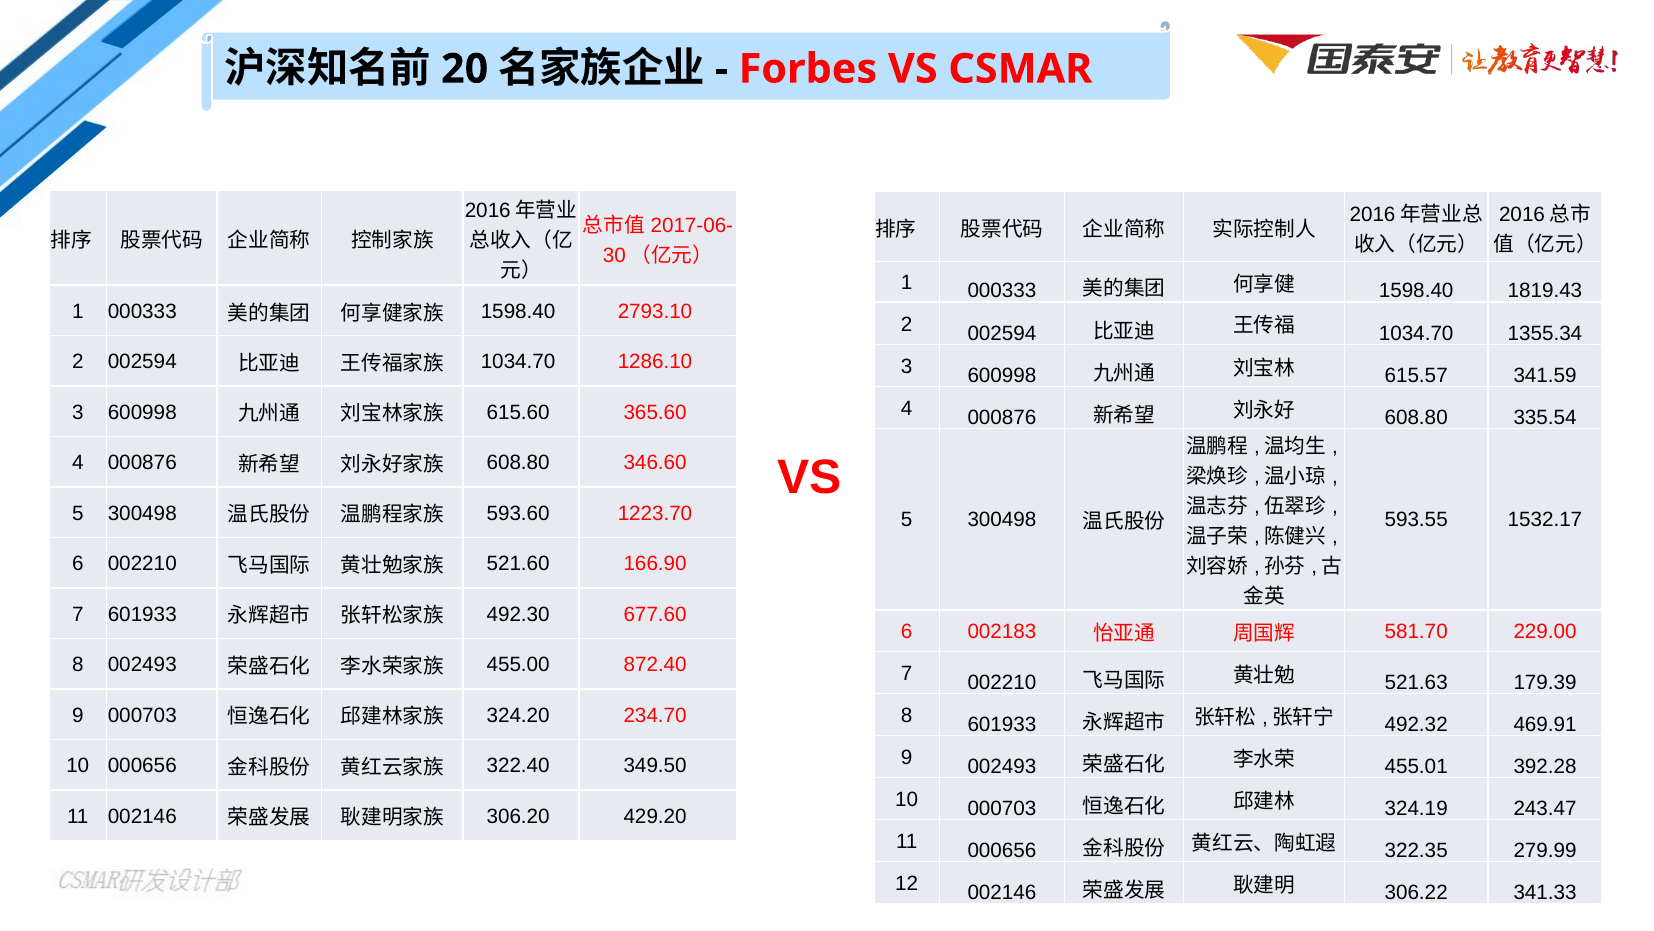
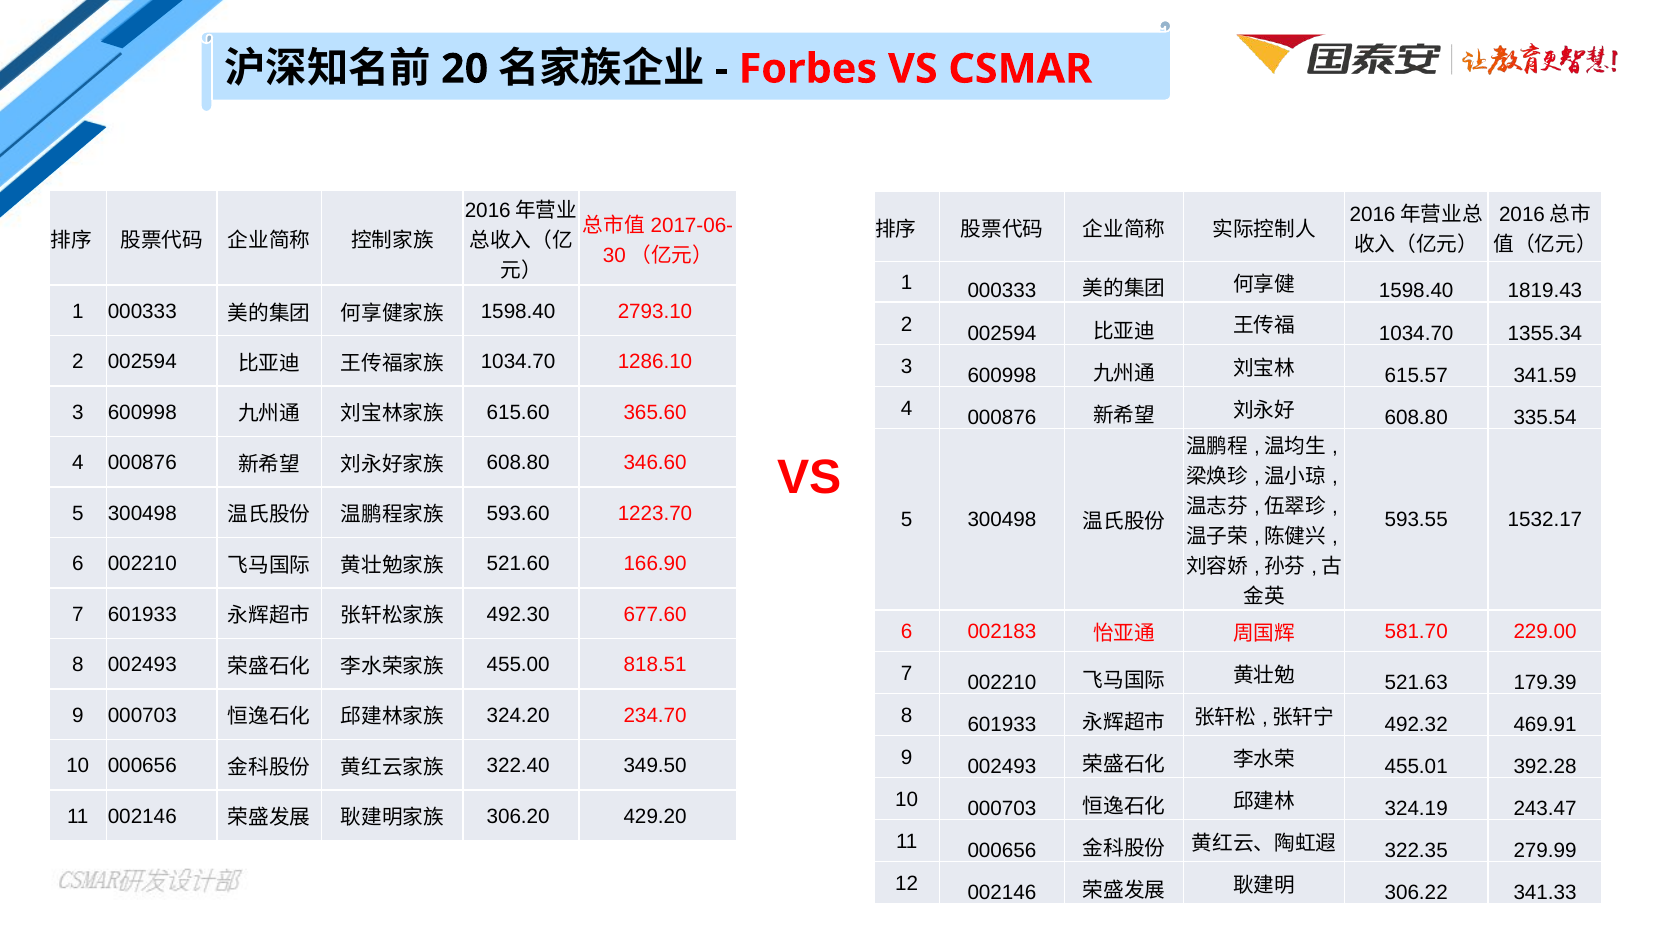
872.40: 872.40 -> 818.51 (655, 664)
